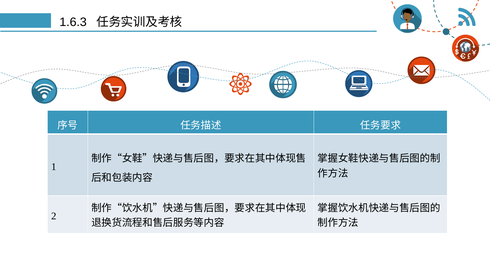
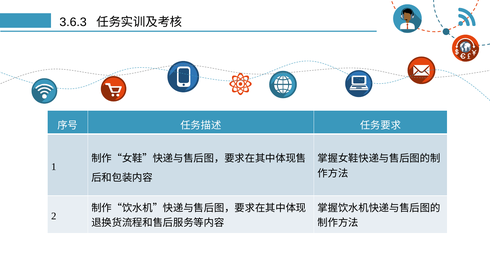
1.6.3: 1.6.3 -> 3.6.3 (73, 22)
